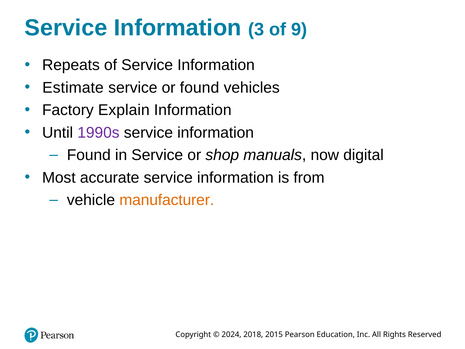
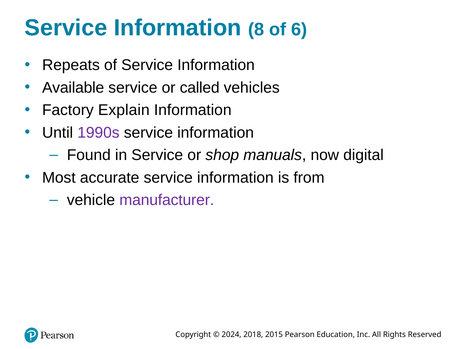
3: 3 -> 8 (256, 29)
9: 9 -> 6 (299, 29)
Estimate: Estimate -> Available (73, 88)
or found: found -> called (200, 88)
manufacturer colour: orange -> purple (167, 200)
